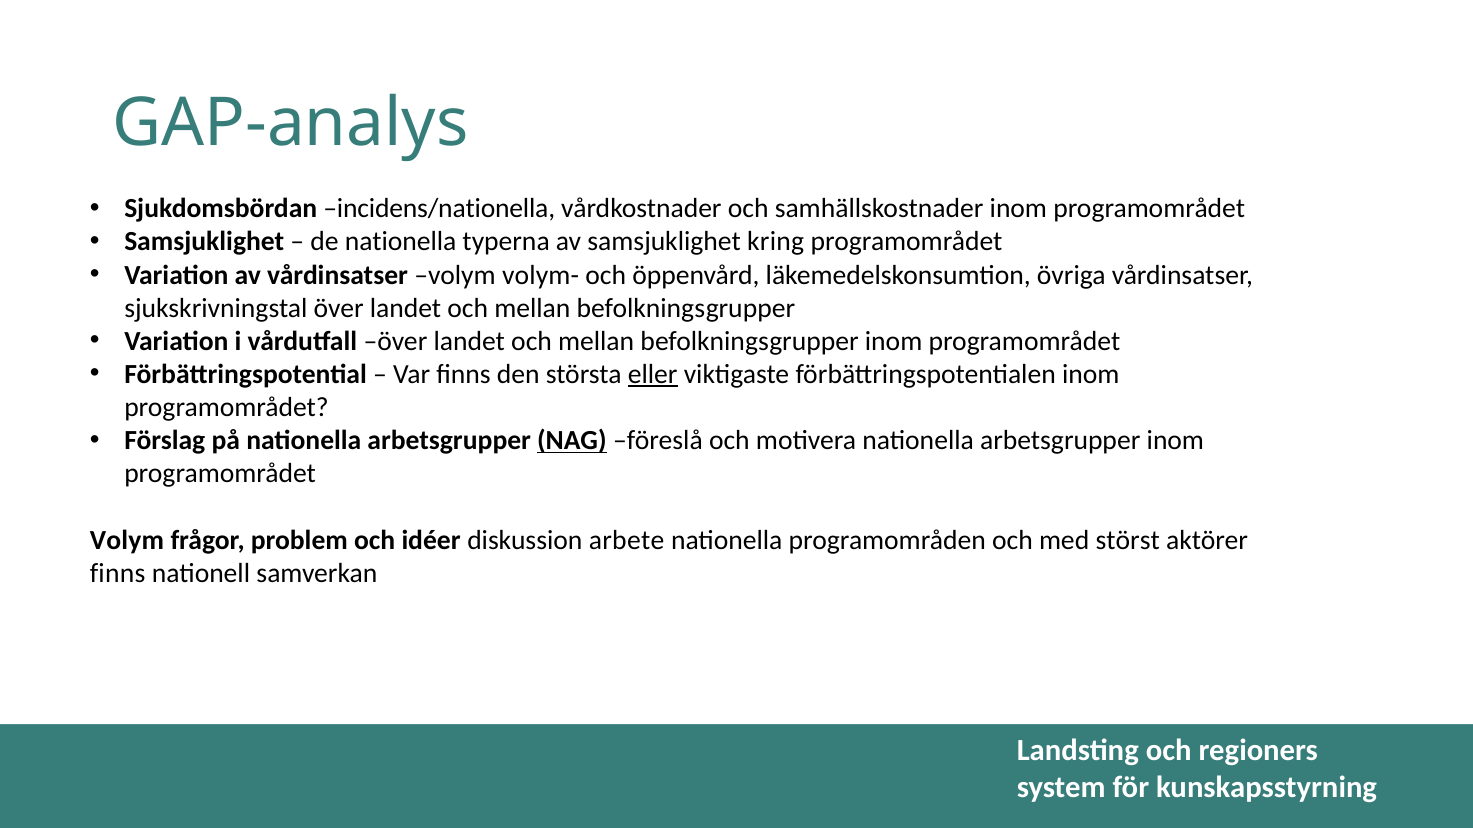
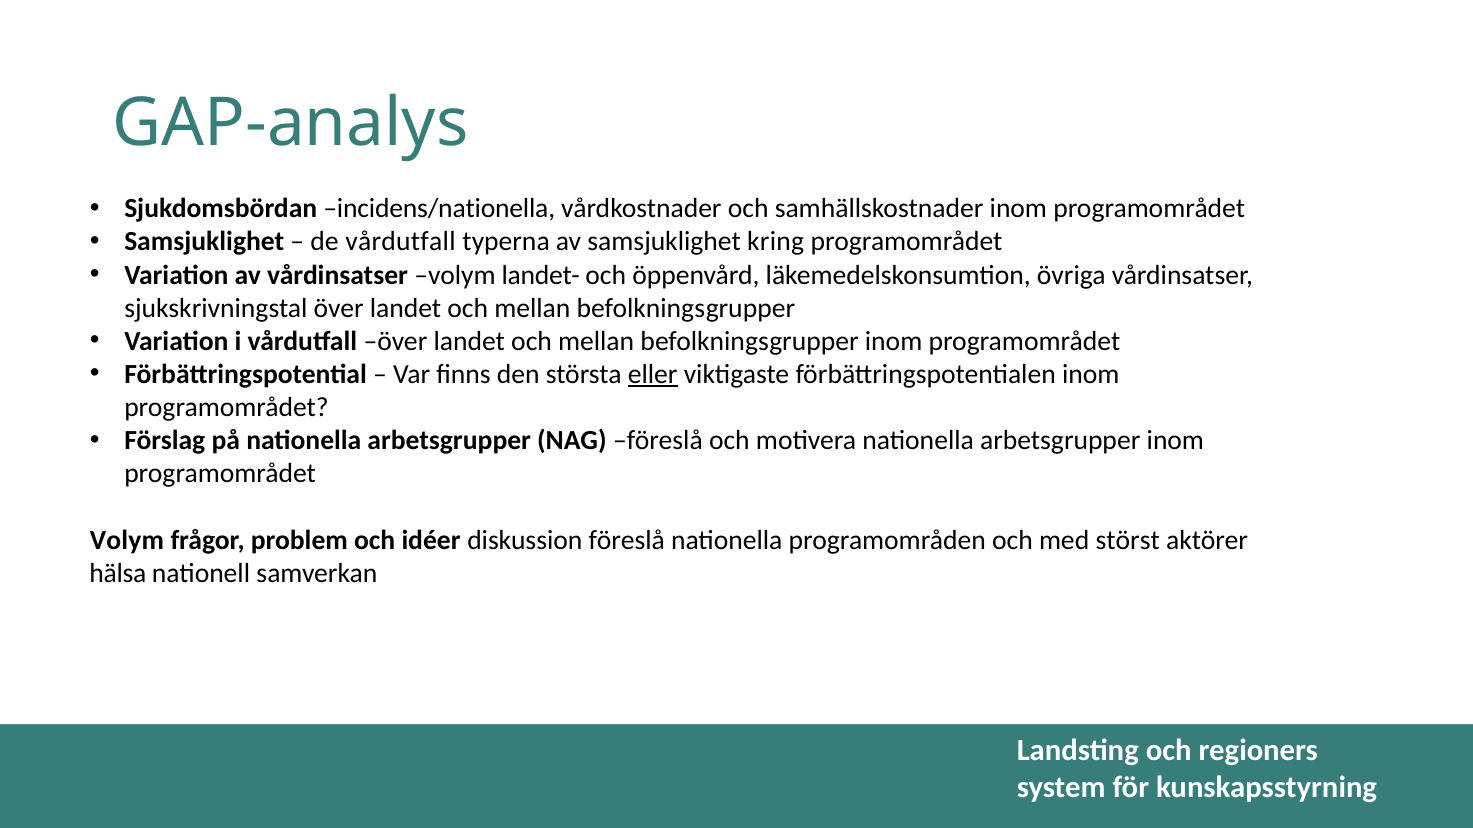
de nationella: nationella -> vårdutfall (400, 242)
volym-: volym- -> landet- (541, 275)
NAG underline: present -> none (572, 441)
diskussion arbete: arbete -> föreslå (627, 540)
finns: finns -> hälsa (118, 573)
